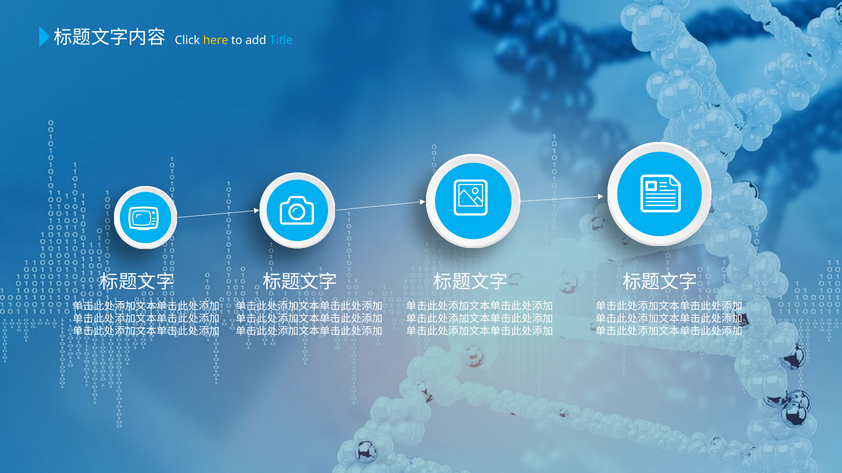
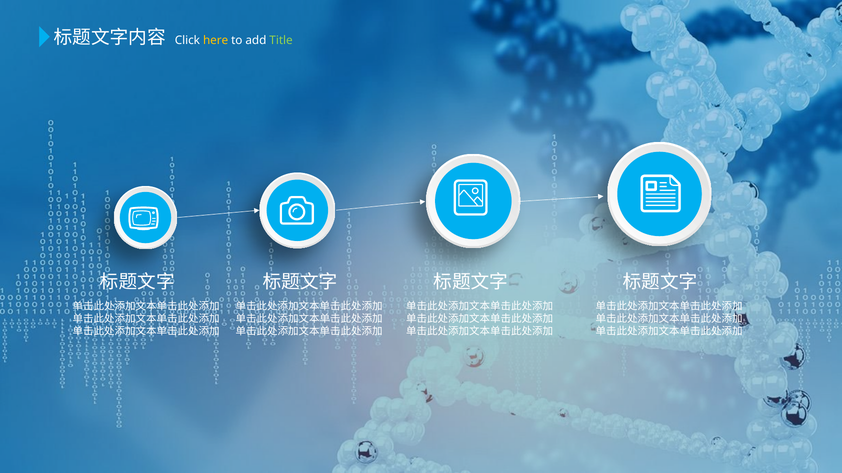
Title colour: light blue -> light green (281, 41)
